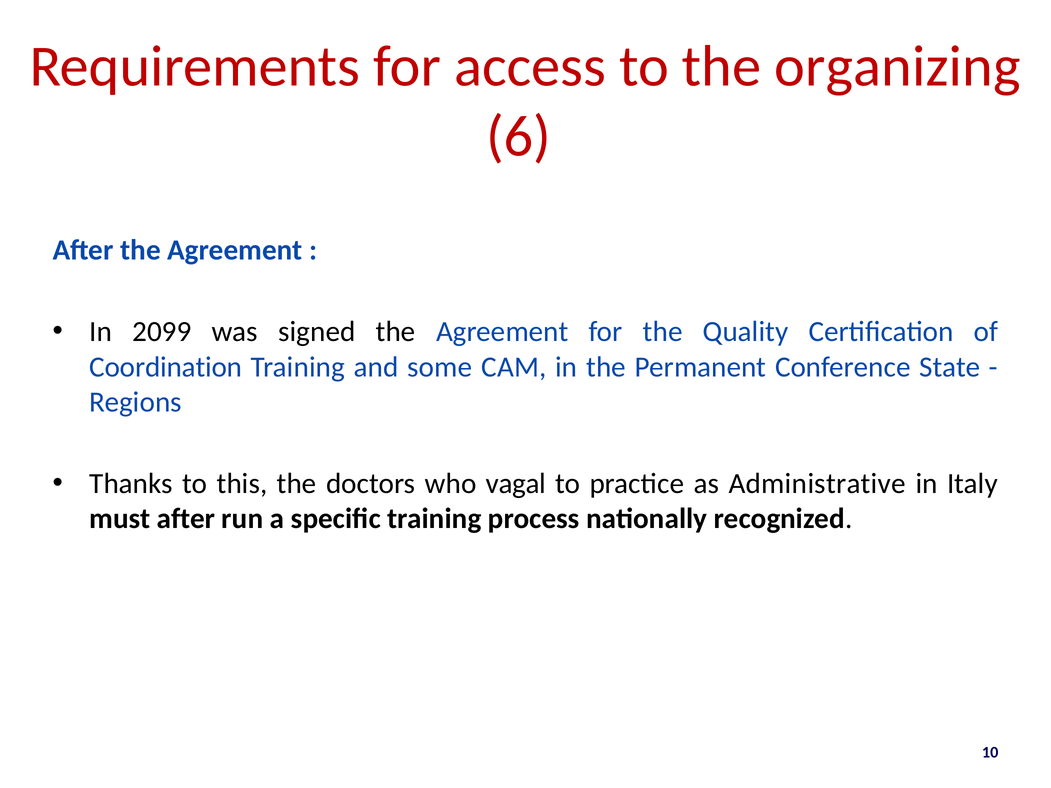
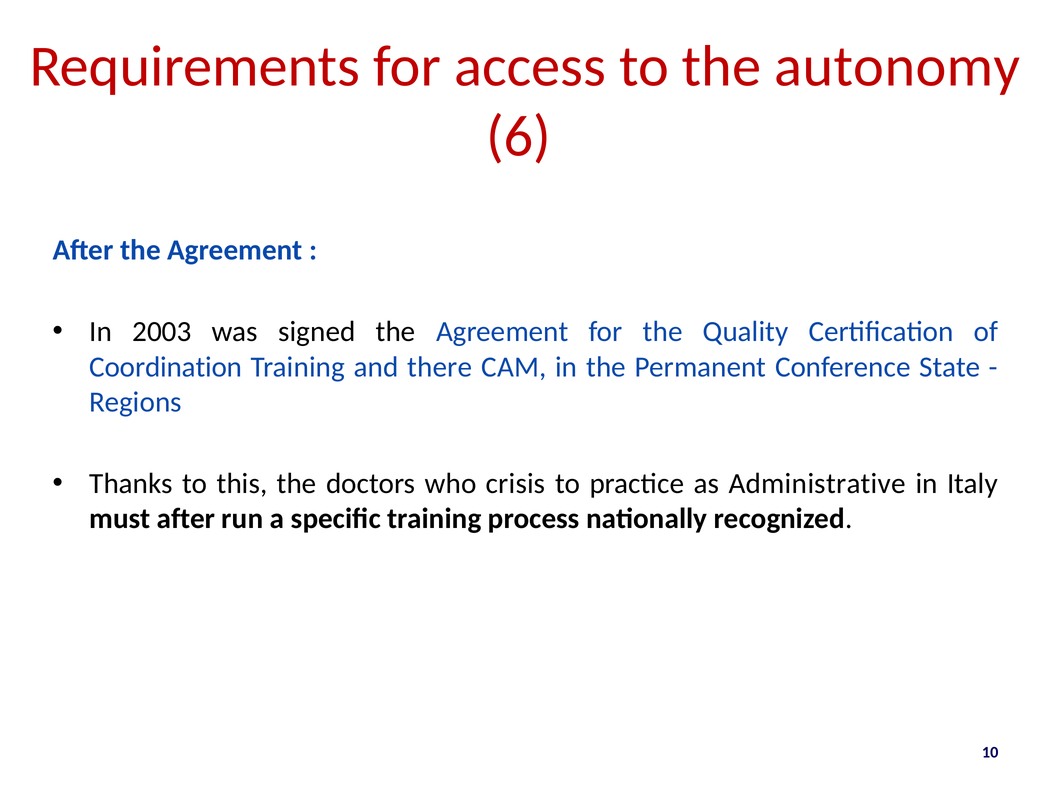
organizing: organizing -> autonomy (897, 66)
2099: 2099 -> 2003 (162, 332)
some: some -> there (440, 367)
vagal: vagal -> crisis (516, 484)
